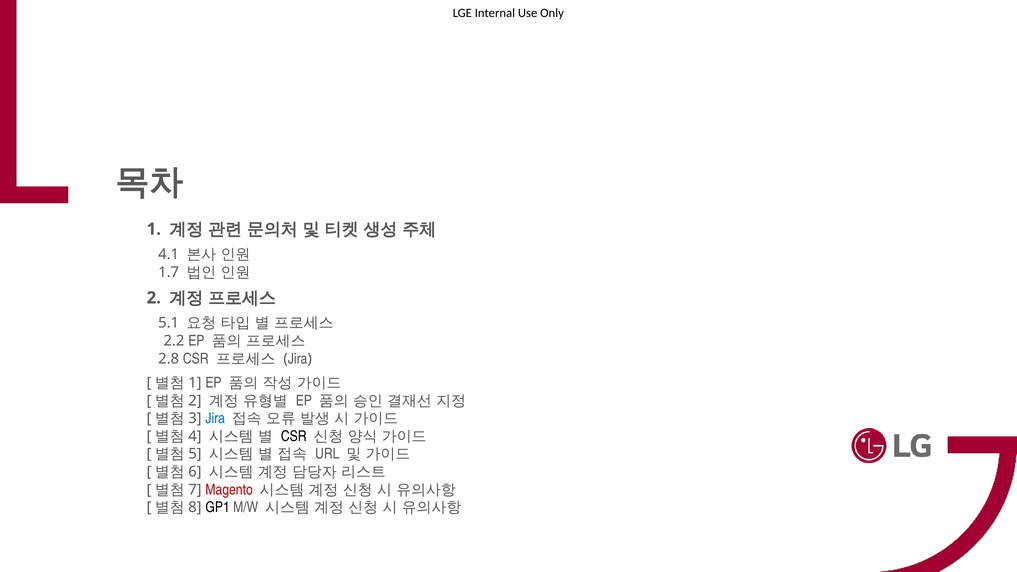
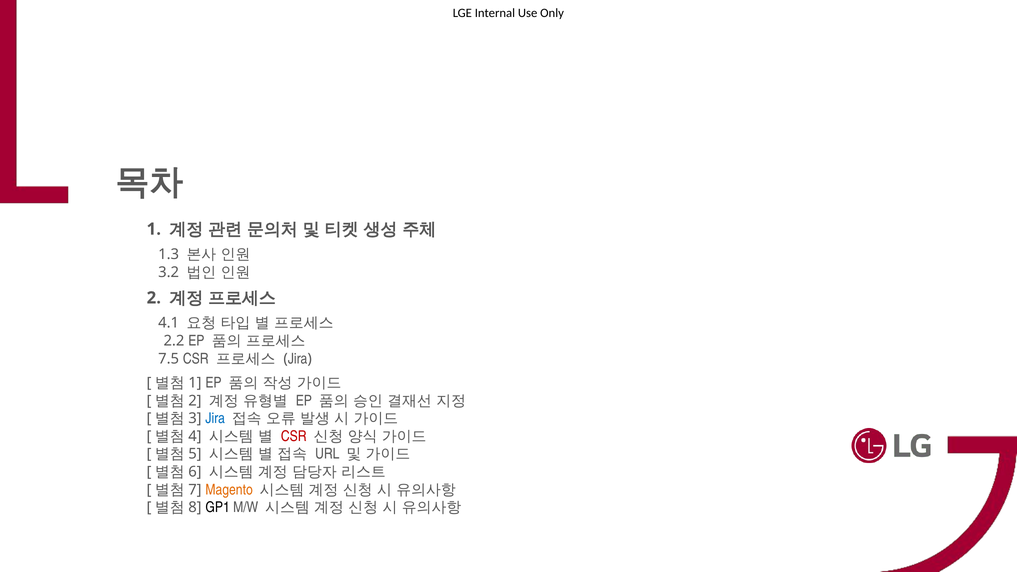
4.1: 4.1 -> 1.3 (169, 254)
1.7: 1.7 -> 3.2 (169, 272)
5.1: 5.1 -> 4.1 (169, 323)
2.8: 2.8 -> 7.5 (169, 359)
CSR colour: black -> red (294, 436)
Magento colour: red -> orange (229, 490)
